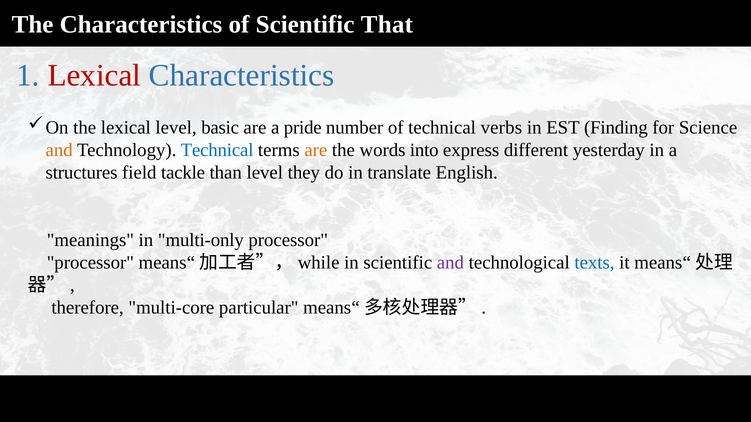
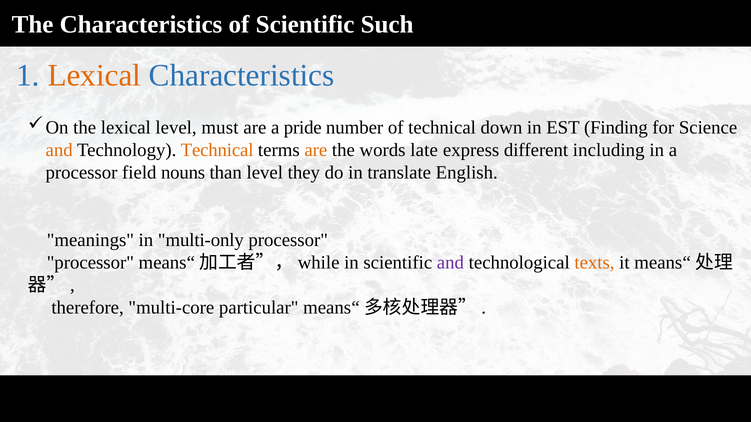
That: That -> Such (387, 24)
Lexical colour: red -> orange (94, 75)
basic: basic -> must (220, 128)
verbs: verbs -> down (501, 128)
Technical colour: blue -> orange (217, 150)
into: into -> late (424, 150)
yesterday: yesterday -> including (609, 150)
structures: structures -> processor (81, 173)
tackle: tackle -> nouns (183, 173)
texts colour: blue -> orange (595, 263)
